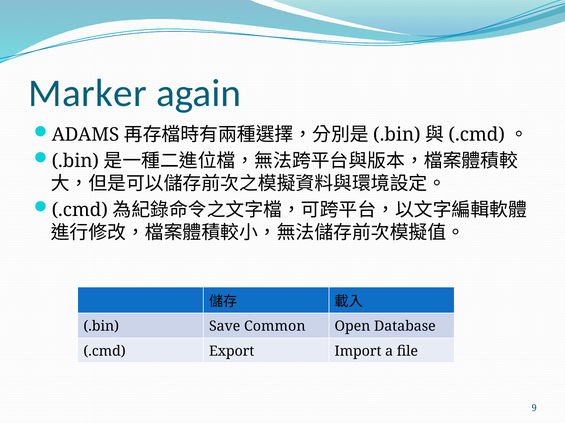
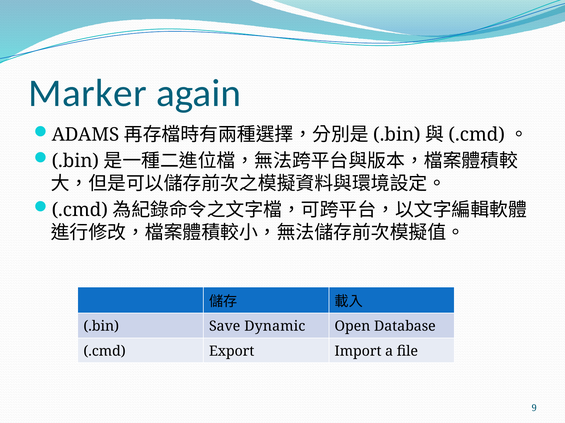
Common: Common -> Dynamic (275, 327)
